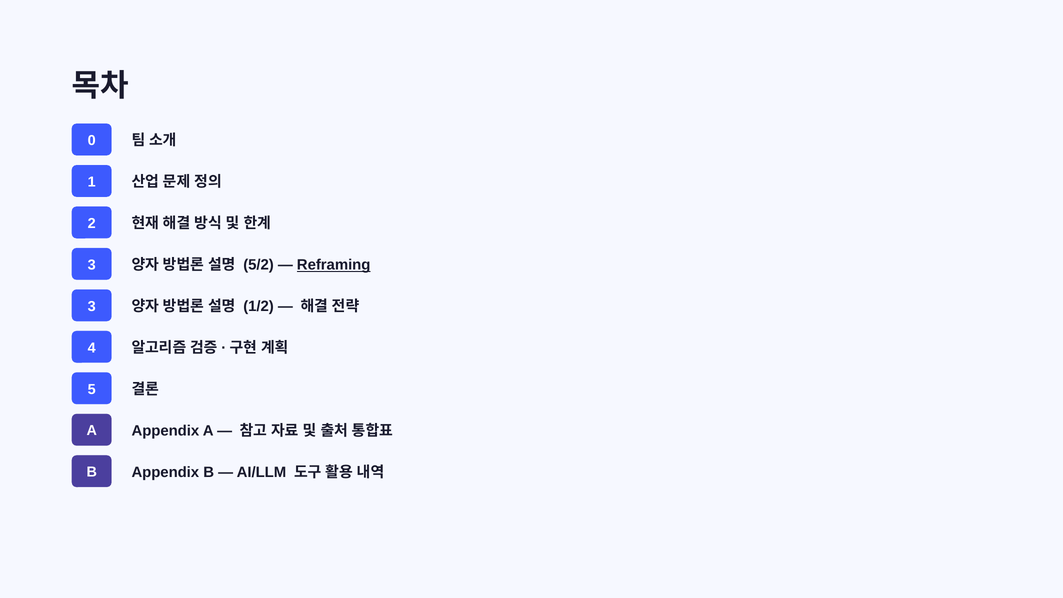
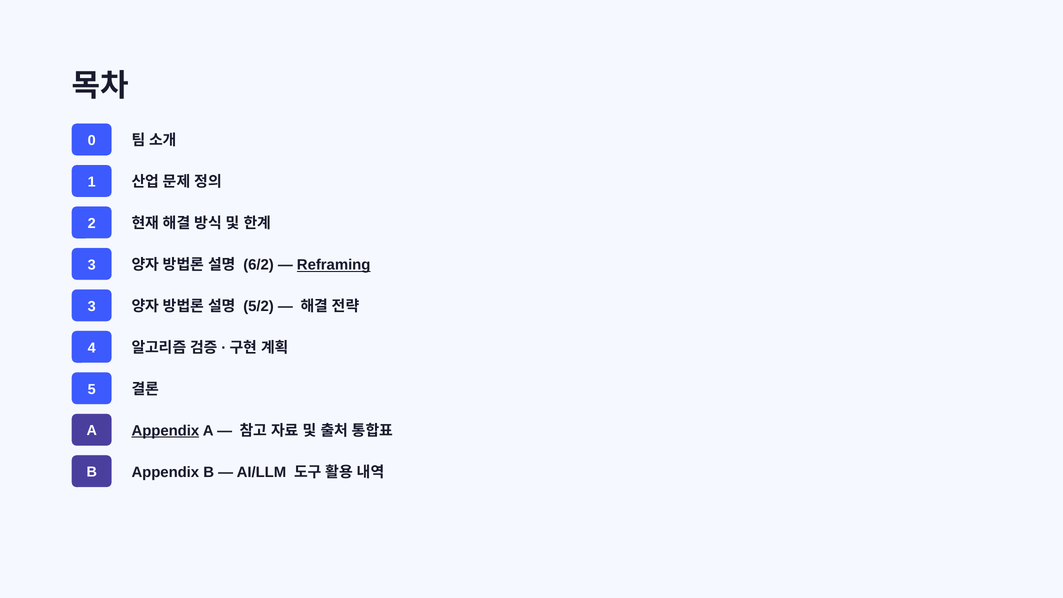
5/2: 5/2 -> 6/2 (259, 265)
1/2: 1/2 -> 5/2 (259, 306)
Appendix underline: none -> present (165, 431)
